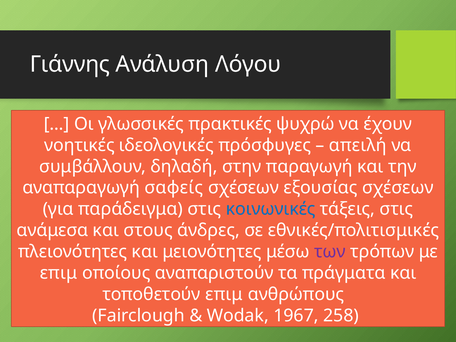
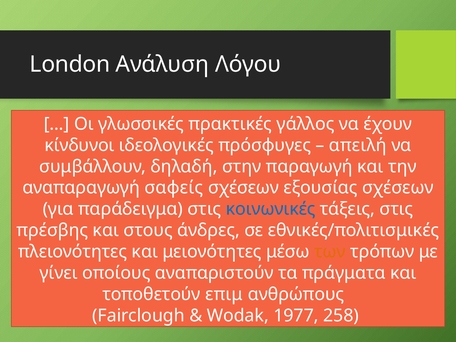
Γιάννης: Γιάννης -> London (70, 64)
ψυχρώ: ψυχρώ -> γάλλος (305, 124)
νοητικές: νοητικές -> κίνδυνοι (79, 145)
ανάμεσα: ανάμεσα -> πρέσβης (52, 230)
των colour: purple -> orange (330, 252)
επιμ: επιμ -> γίνει (59, 273)
1967: 1967 -> 1977 (296, 316)
